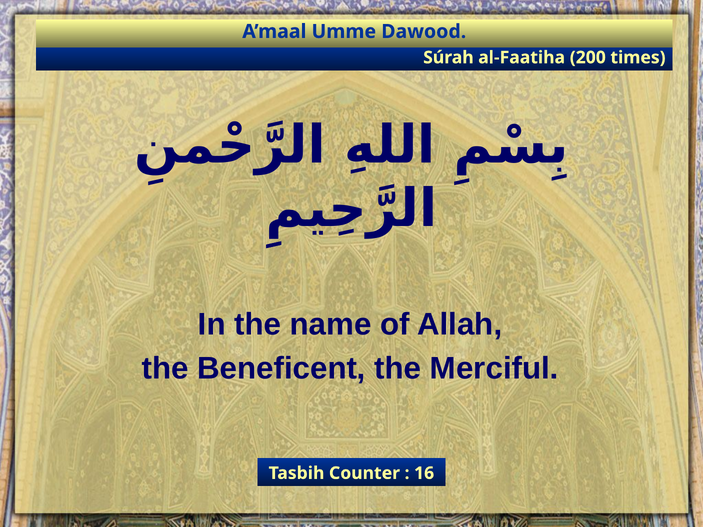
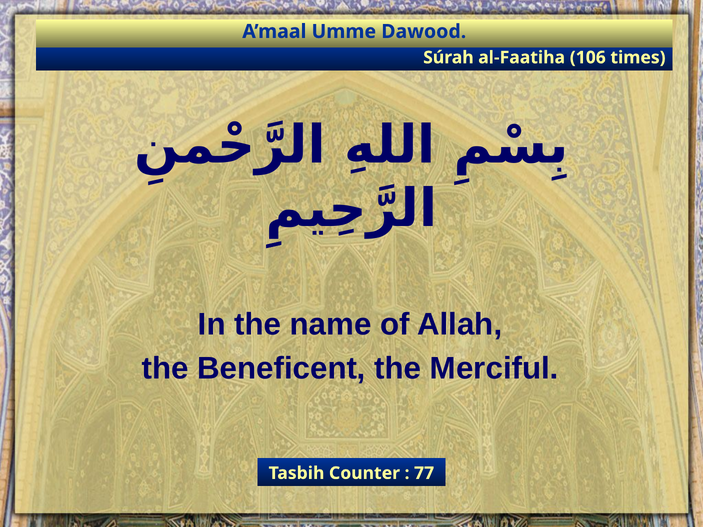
200: 200 -> 106 (588, 58)
16: 16 -> 77 (424, 473)
